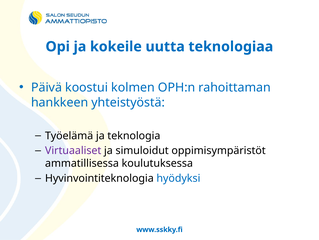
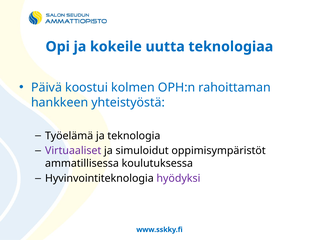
hyödyksi colour: blue -> purple (178, 178)
